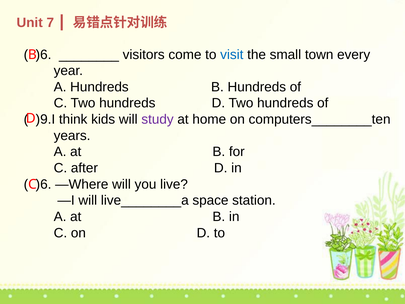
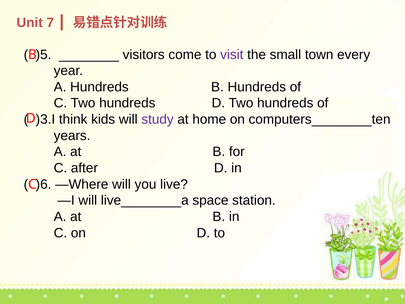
)6: )6 -> )5 (44, 55)
visit colour: blue -> purple (232, 55)
)9.I: )9.I -> )3.I (45, 119)
